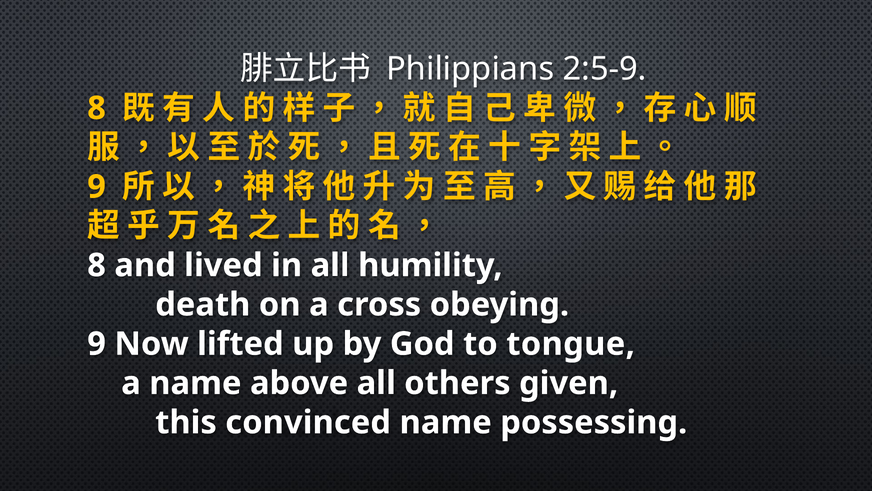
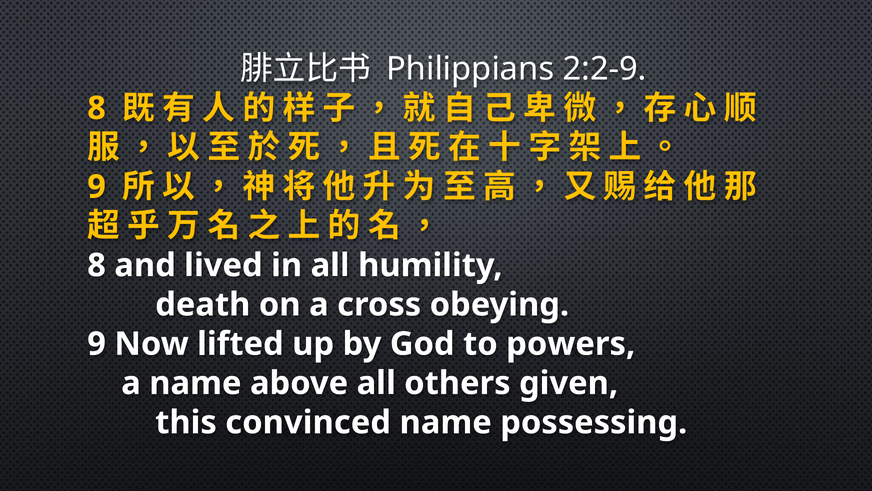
2:5-9: 2:5-9 -> 2:2-9 (605, 69)
tongue: tongue -> powers (571, 344)
